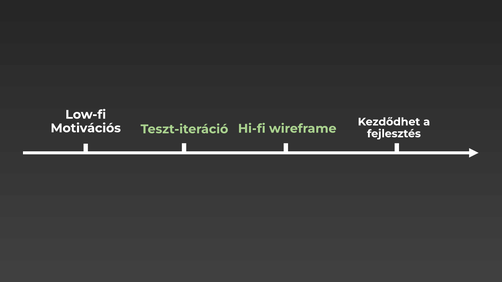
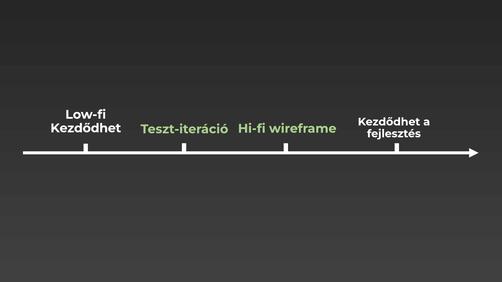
Motivációs: Motivációs -> Kezdődhet (86, 128)
